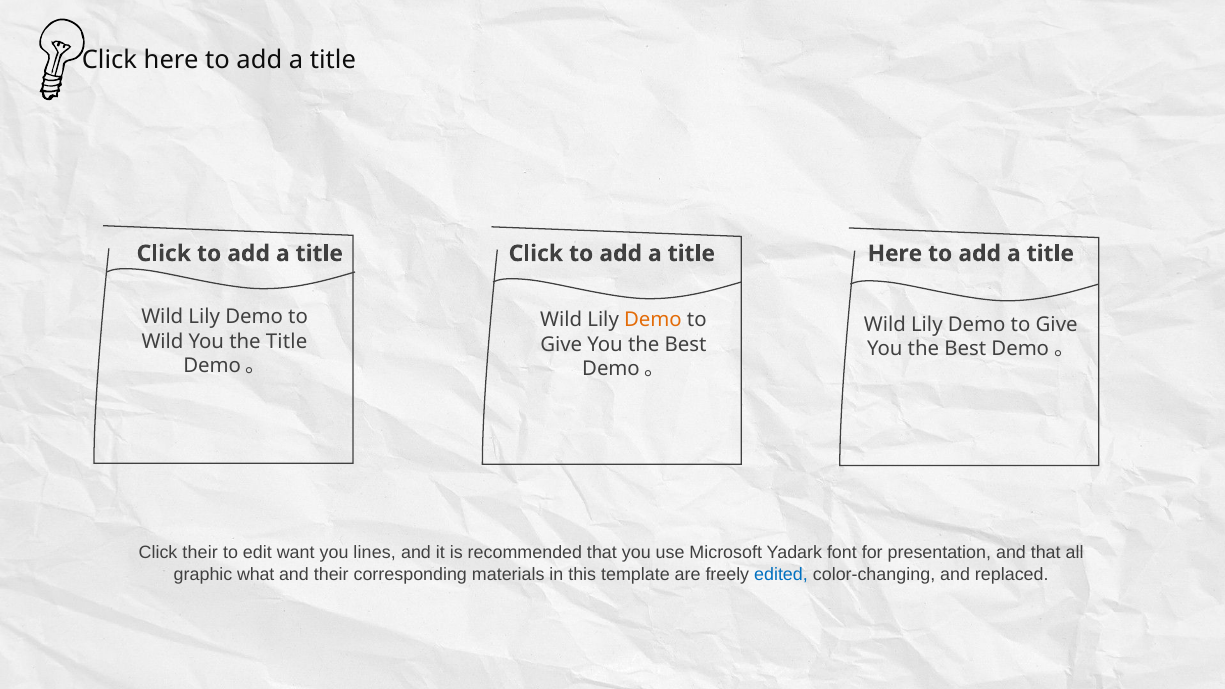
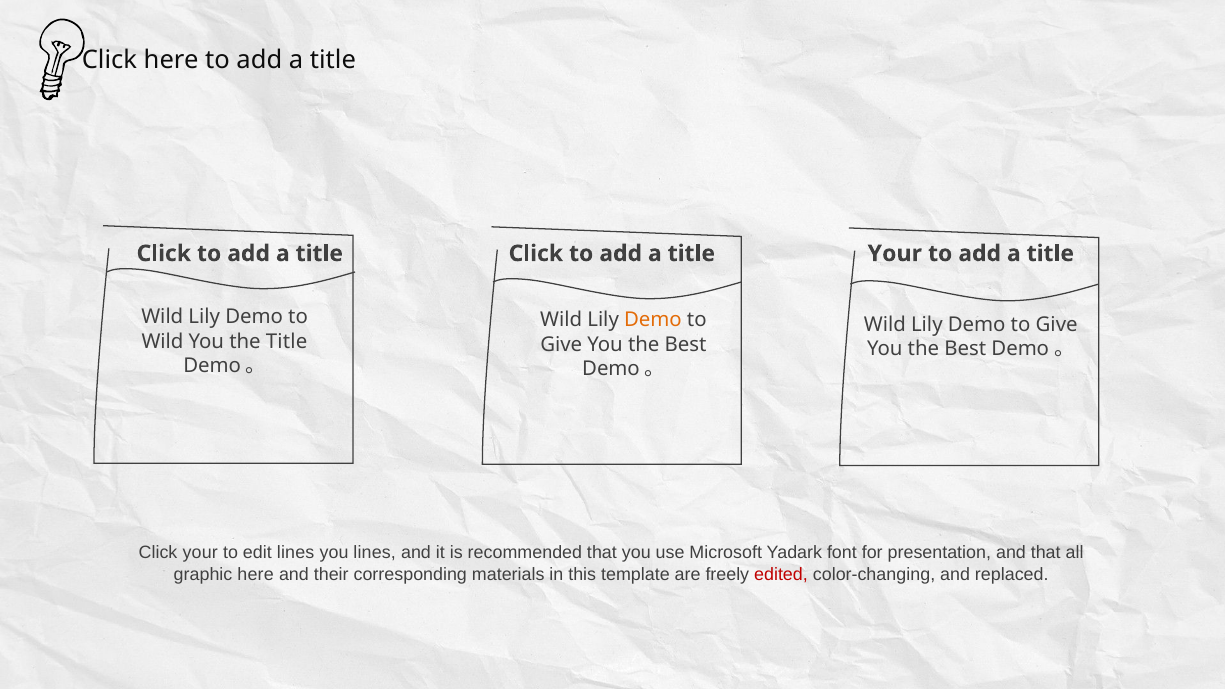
Here: Here -> Your (895, 254)
Click their: their -> your (200, 553)
edit want: want -> lines (296, 553)
graphic what: what -> here (256, 574)
edited colour: blue -> red (781, 574)
